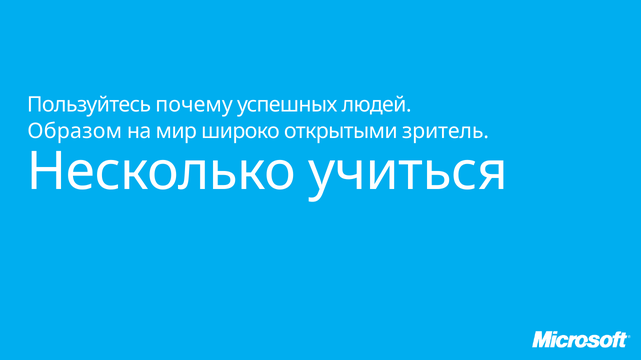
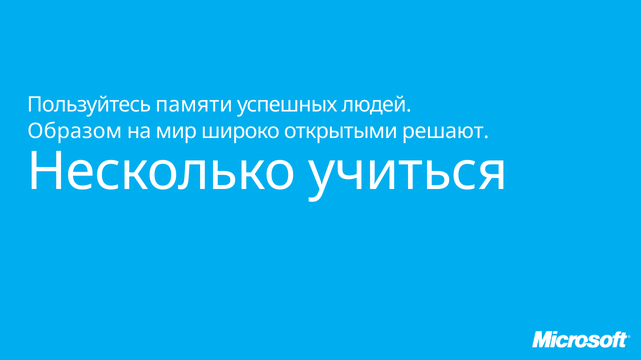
почему: почему -> памяти (194, 105)
зритель: зритель -> решают (446, 131)
